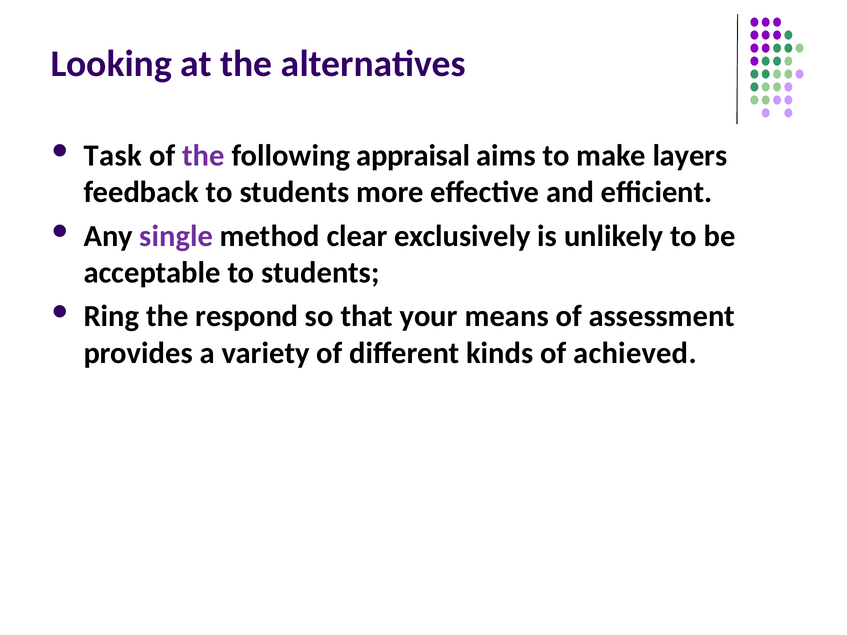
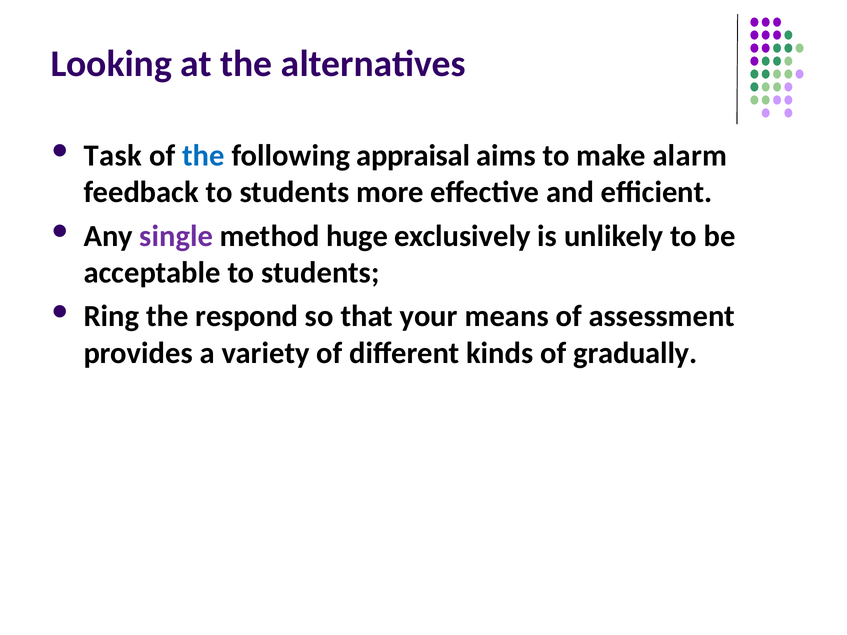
the colour: purple -> blue (204, 156)
layers: layers -> alarm (690, 156)
clear: clear -> huge (357, 236)
achieved: achieved -> gradually (635, 353)
